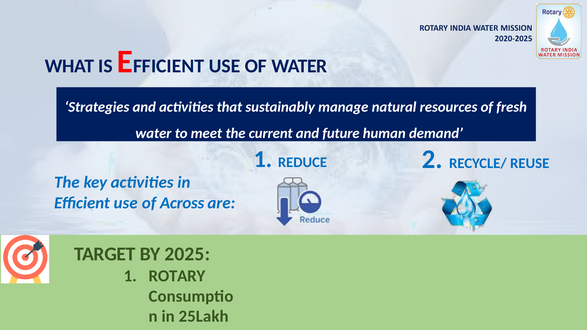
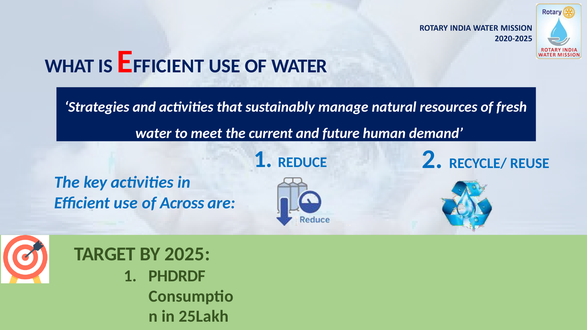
ROTARY: ROTARY -> PHDRDF (177, 276)
